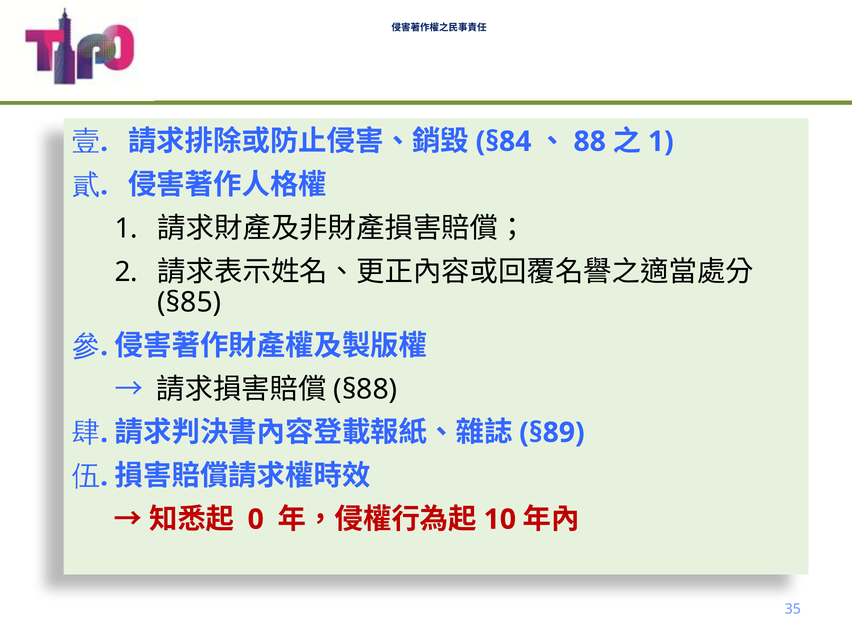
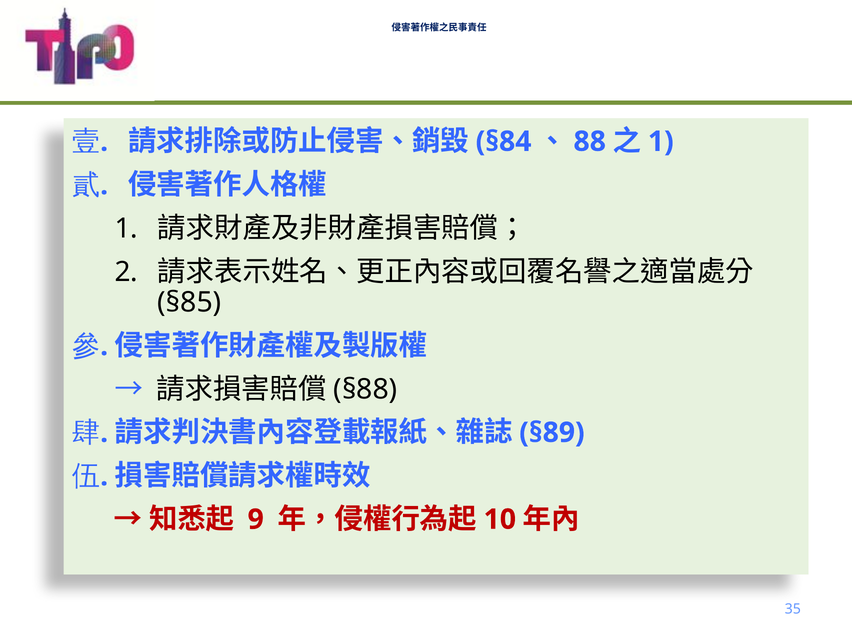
0: 0 -> 9 (256, 519)
